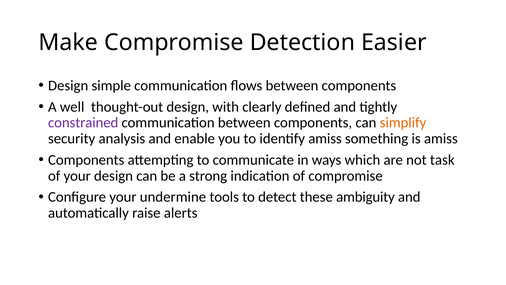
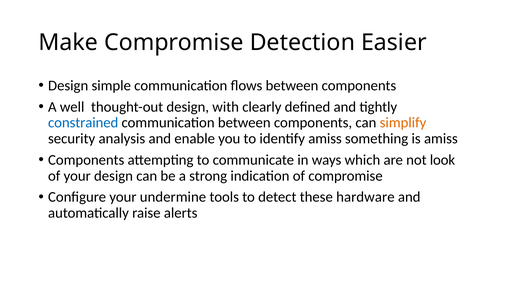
constrained colour: purple -> blue (83, 123)
task: task -> look (442, 160)
ambiguity: ambiguity -> hardware (365, 197)
